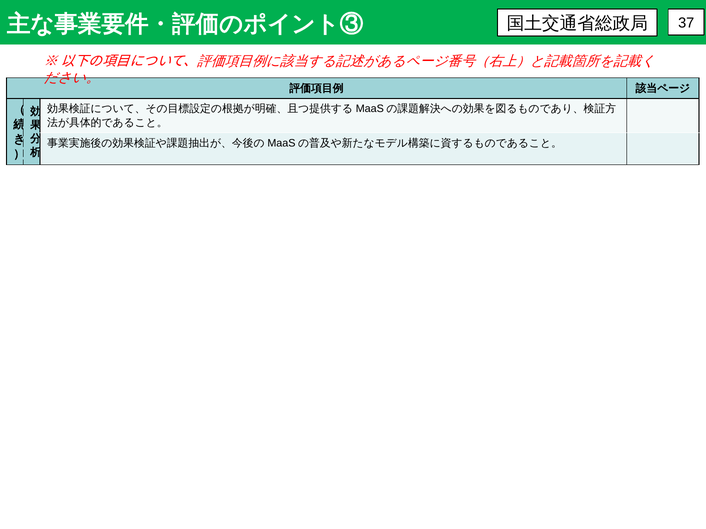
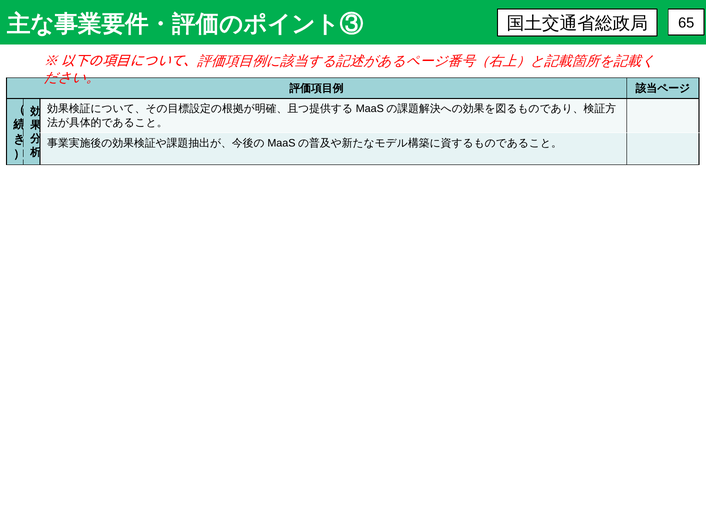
37: 37 -> 65 (686, 23)
